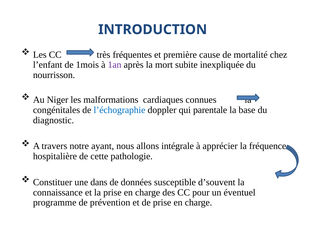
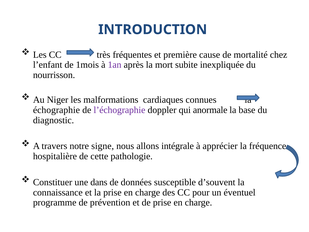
congénitales: congénitales -> échographie (56, 110)
l’échographie colour: blue -> purple (119, 110)
parentale: parentale -> anormale (210, 110)
ayant: ayant -> signe (103, 146)
